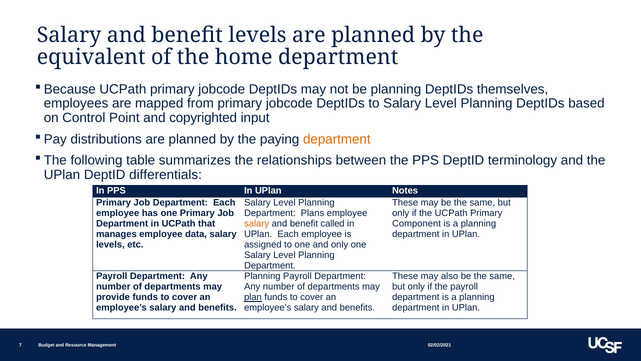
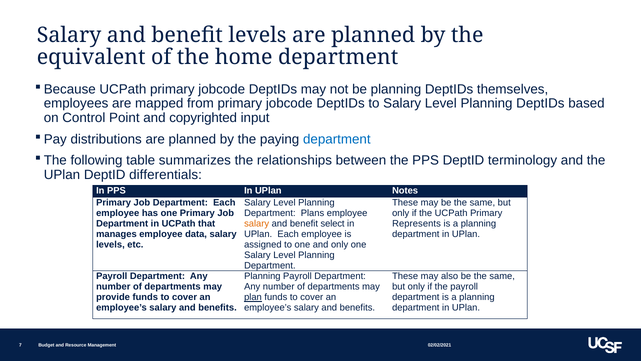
department colour: orange -> blue (337, 139)
called: called -> select (333, 223)
Component: Component -> Represents (417, 223)
